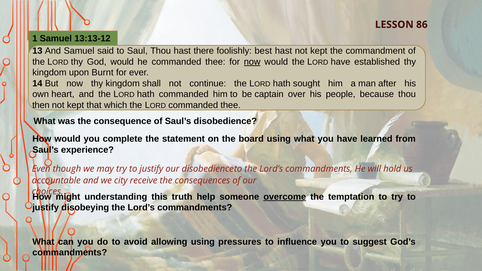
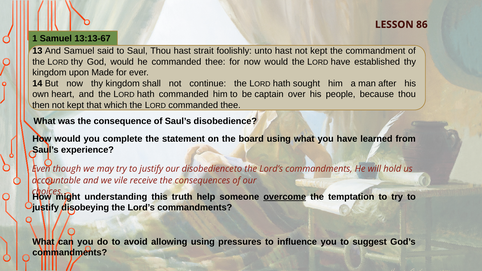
13:13-12: 13:13-12 -> 13:13-67 (93, 39)
there: there -> strait (204, 51)
best: best -> unto (263, 51)
now underline: present -> none (252, 62)
Burnt: Burnt -> Made (103, 73)
city: city -> vile (121, 181)
